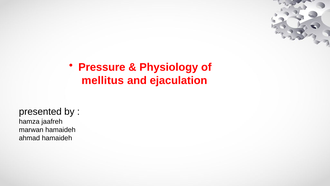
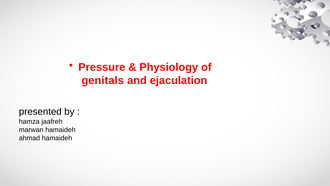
mellitus: mellitus -> genitals (103, 80)
